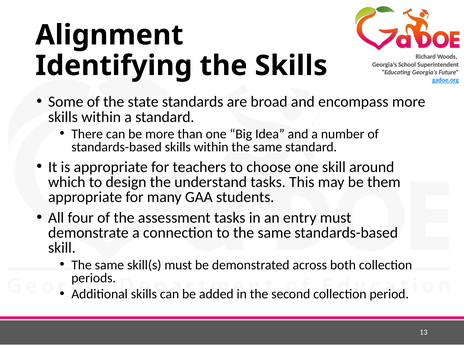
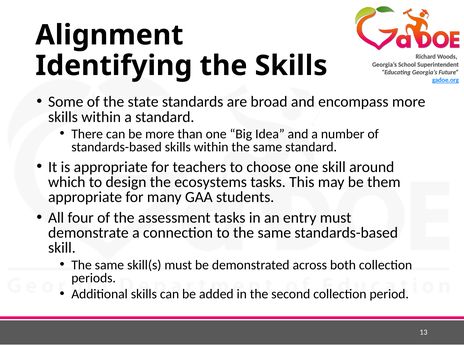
understand: understand -> ecosystems (211, 182)
